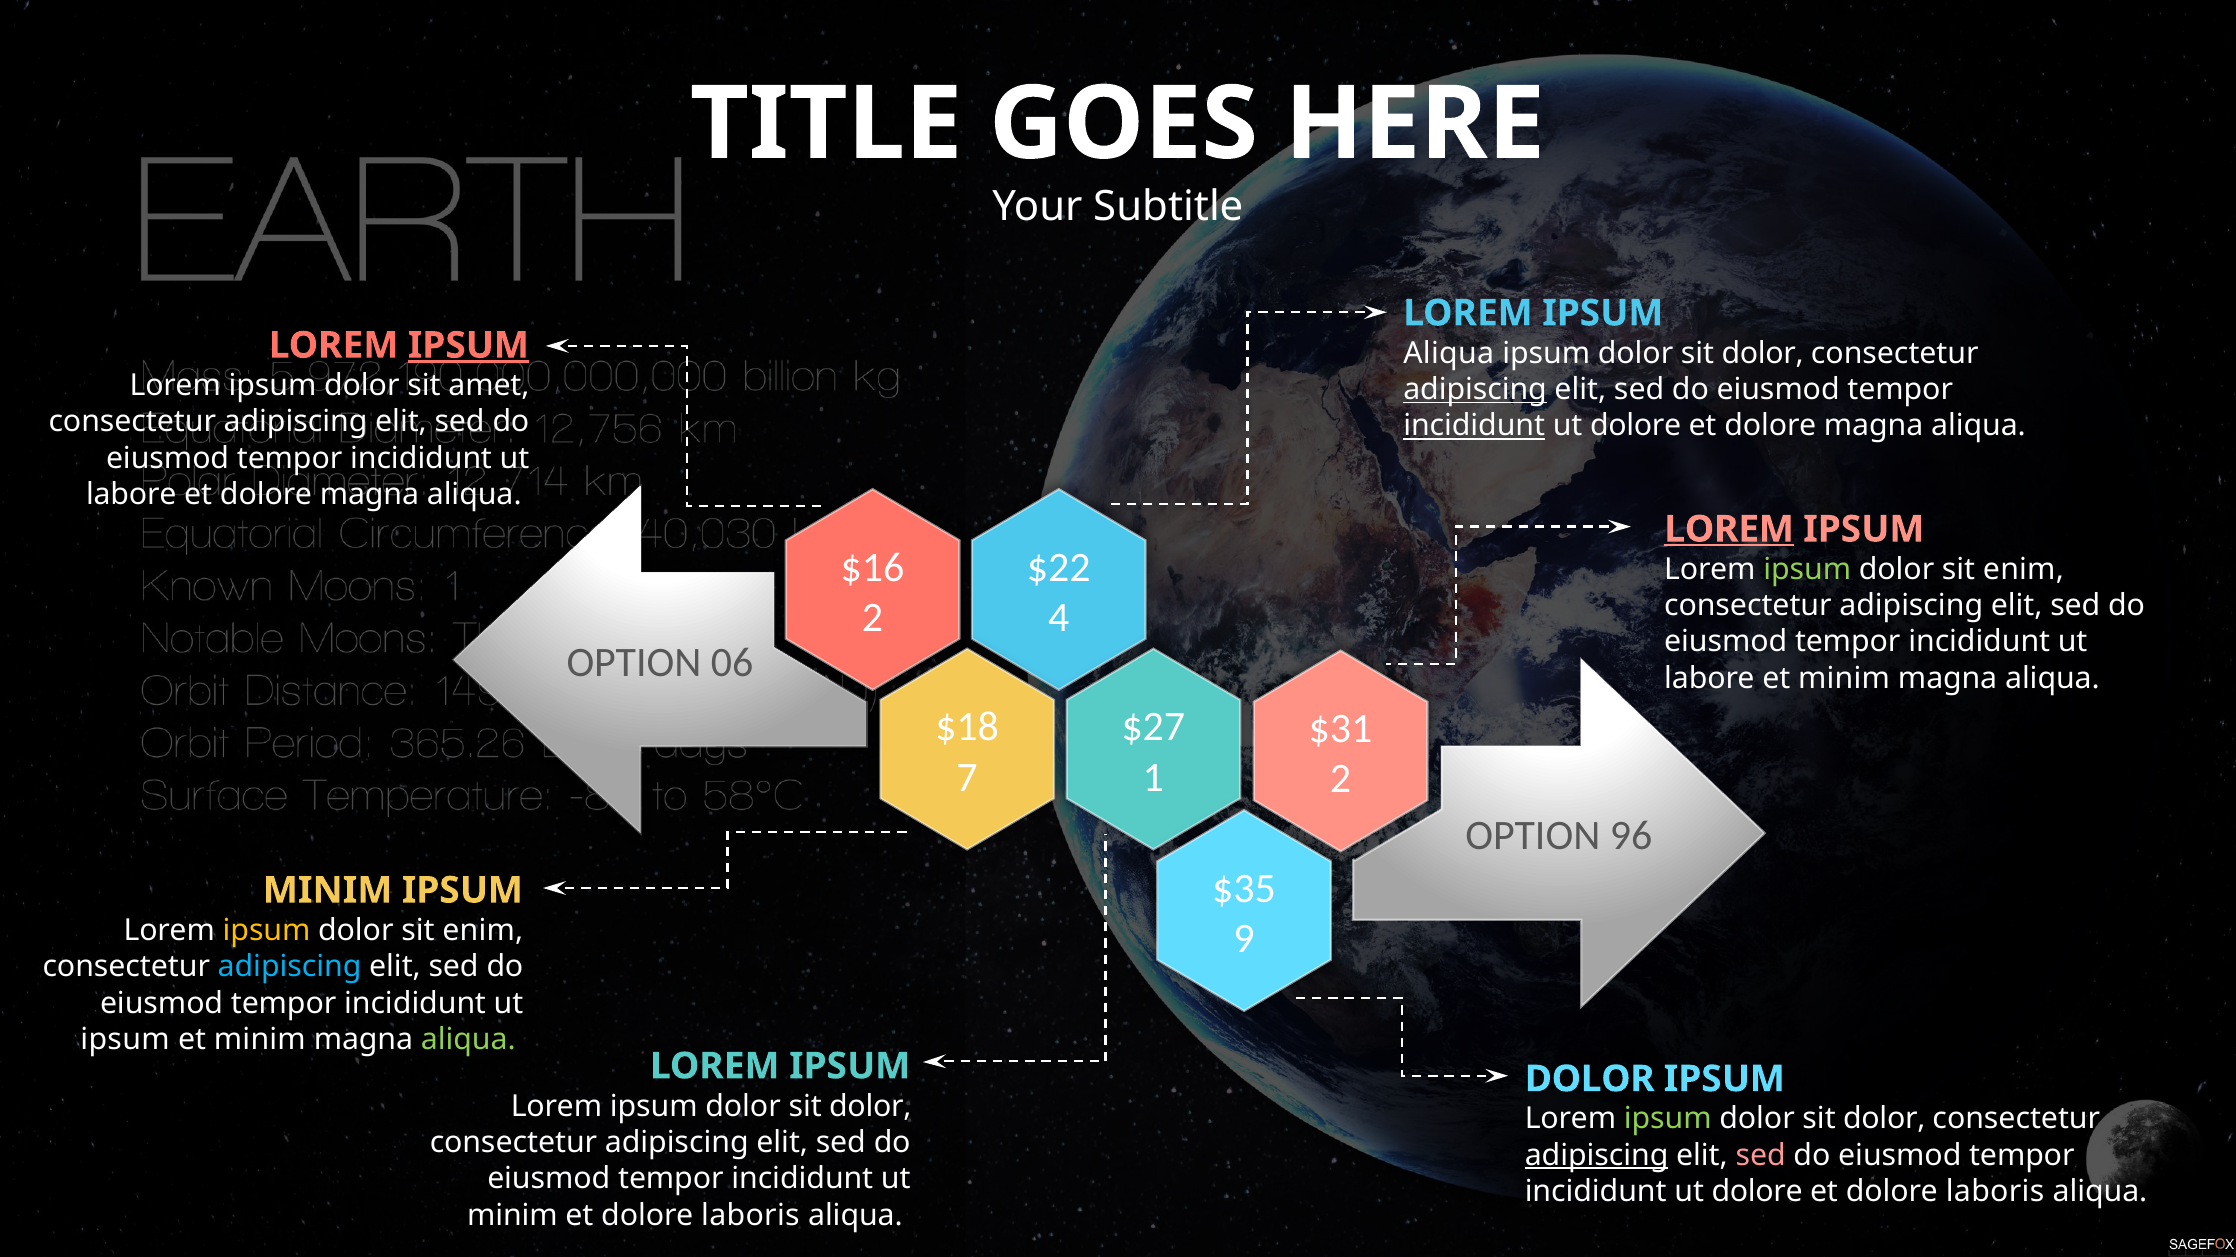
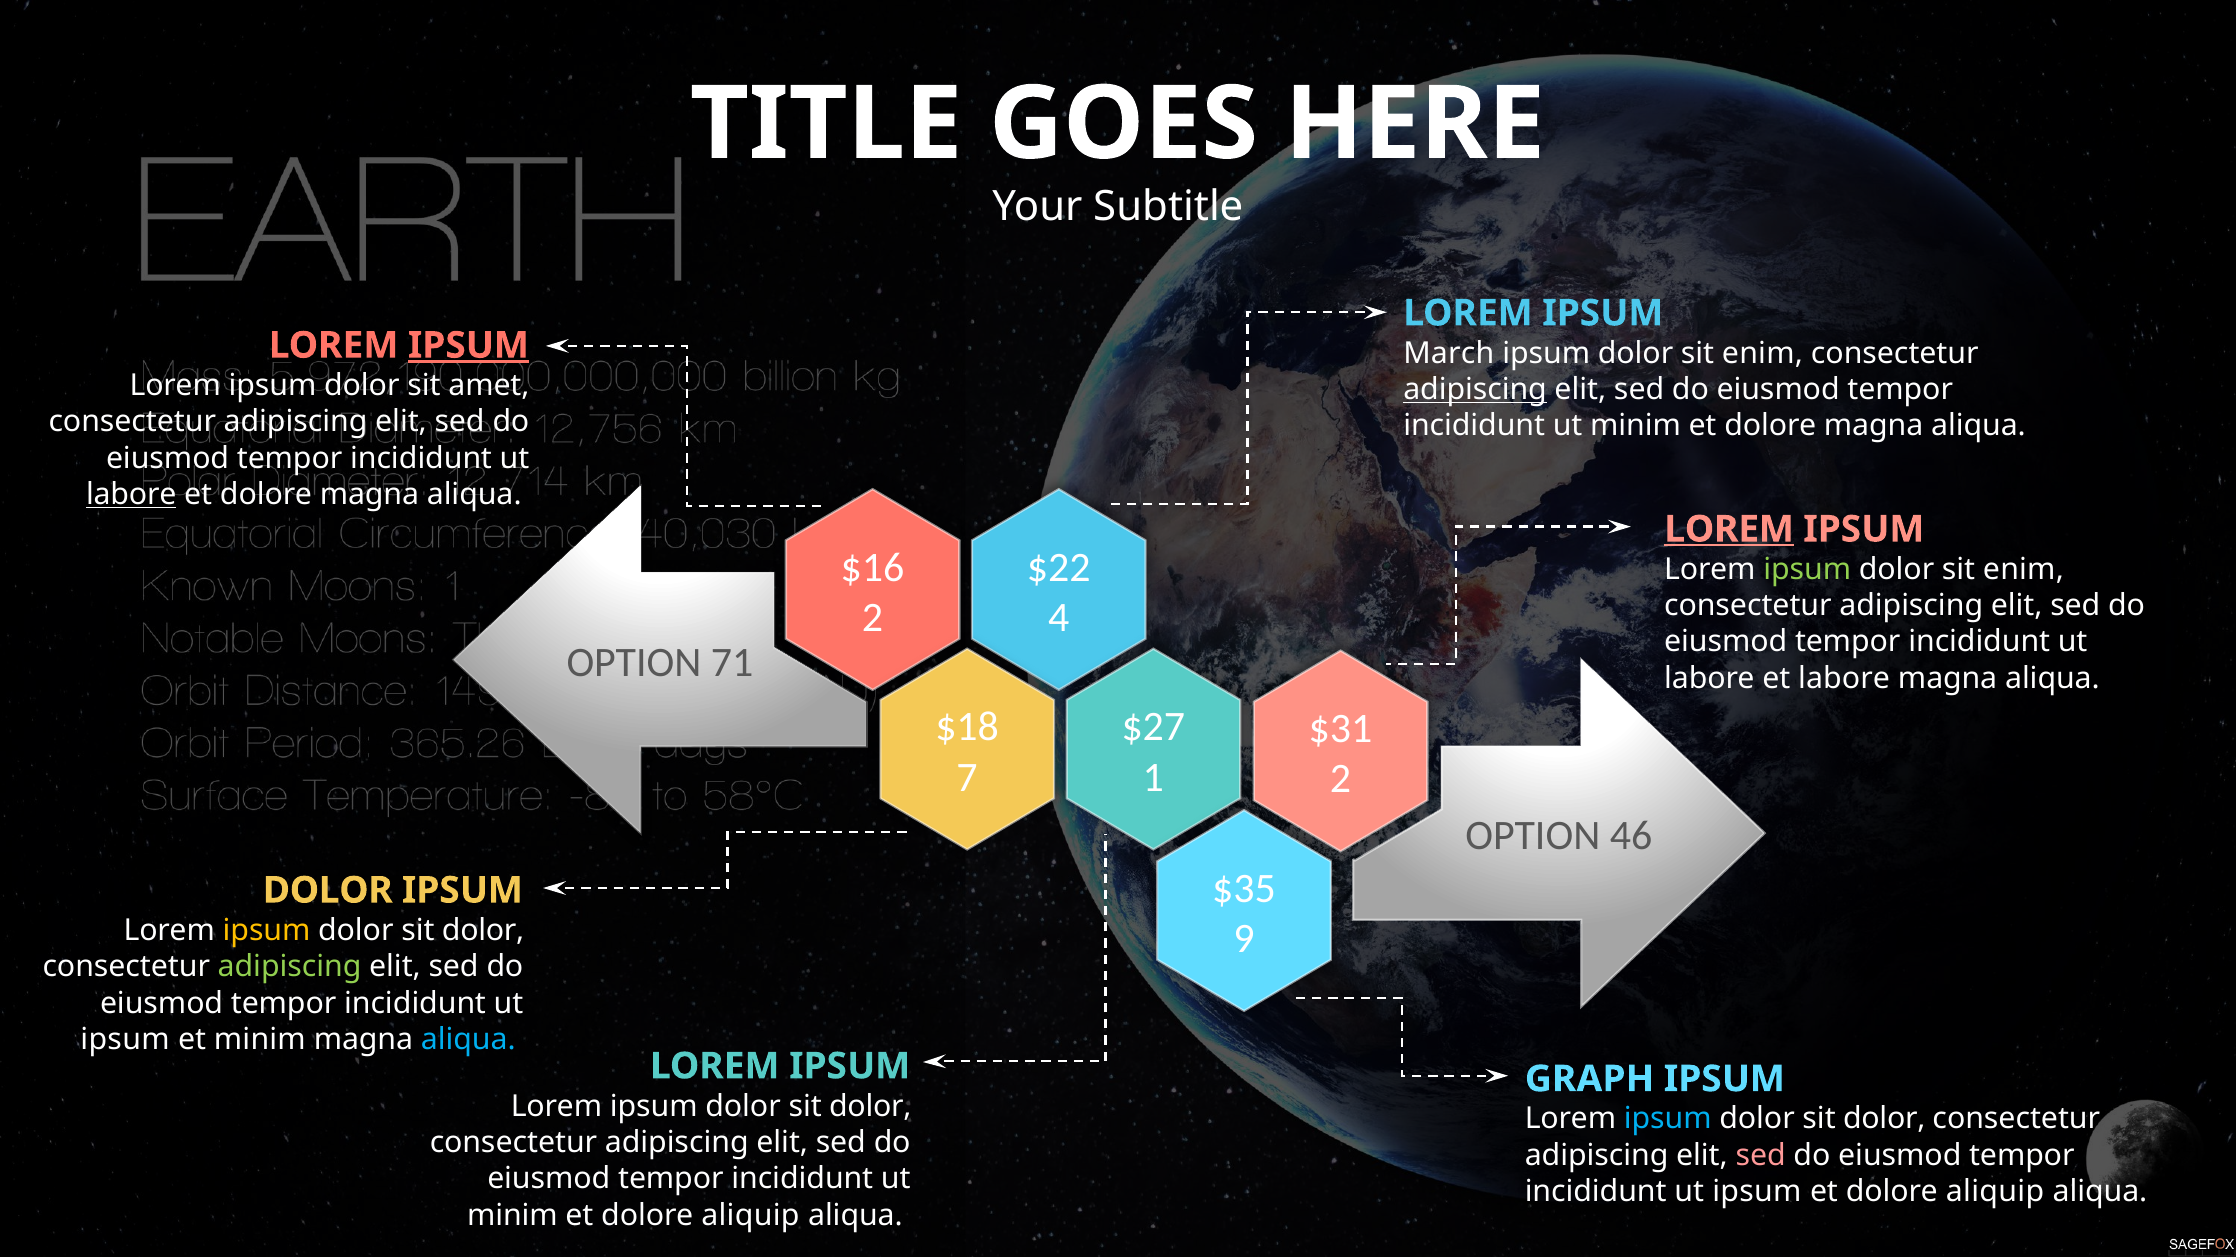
Aliqua: Aliqua -> March (1449, 353)
dolor: dolor -> enim (1762, 353)
incididunt underline: present -> none (1474, 426)
dolore: dolore -> minim (1636, 426)
labore underline: none -> present (131, 495)
06: 06 -> 71 (732, 663)
labore et minim: minim -> labore (1844, 679)
96: 96 -> 46 (1631, 837)
MINIM: MINIM -> DOLOR (328, 891)
enim: enim -> dolor (483, 931)
adipiscing colour: light blue -> light green (290, 967)
aliqua colour: light green -> light blue (468, 1040)
DOLOR: DOLOR -> GRAPH (1589, 1080)
ipsum colour: light green -> light blue (1668, 1120)
adipiscing underline: present -> none (1597, 1156)
dolore: dolore -> ipsum (1757, 1192)
laboris: laboris -> aliquip (1995, 1192)
laboris: laboris -> aliquip (750, 1216)
